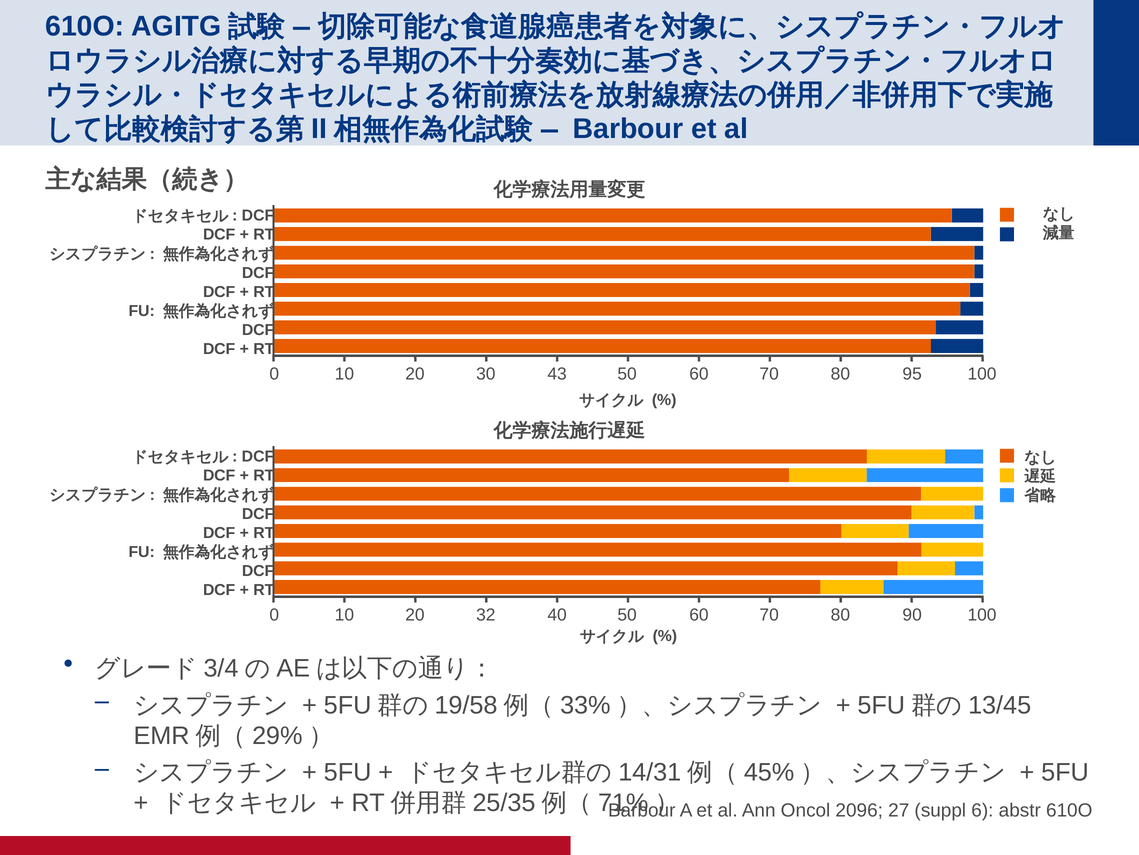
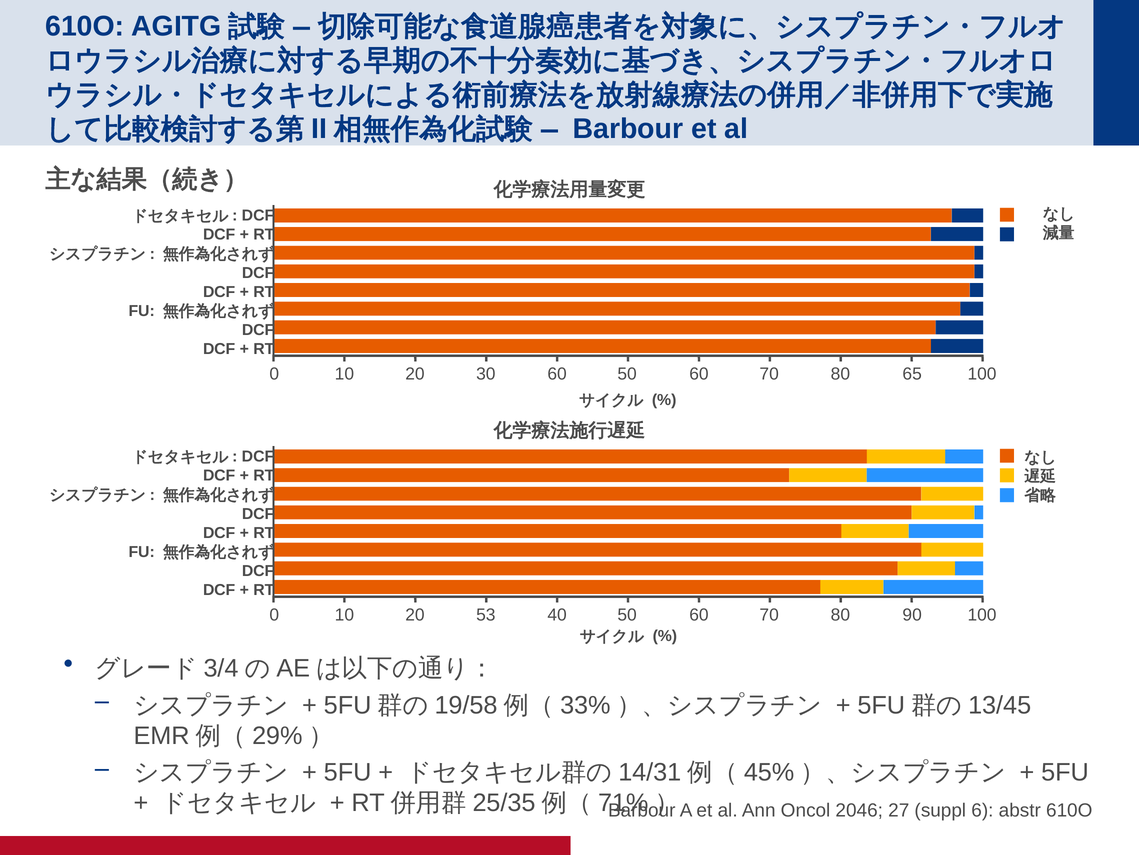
30 43: 43 -> 60 (557, 374)
95: 95 -> 65 (912, 374)
32: 32 -> 53 (486, 615)
2096: 2096 -> 2046 (859, 810)
